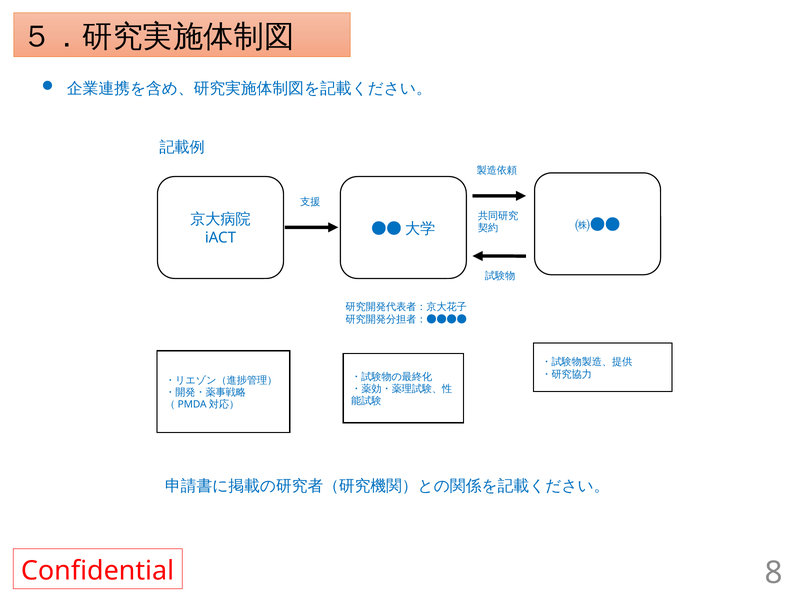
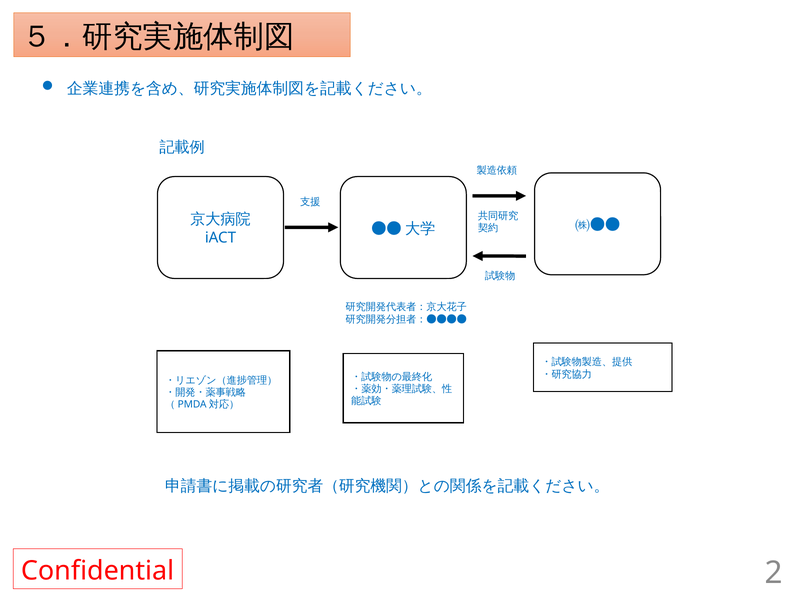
8: 8 -> 2 (774, 573)
